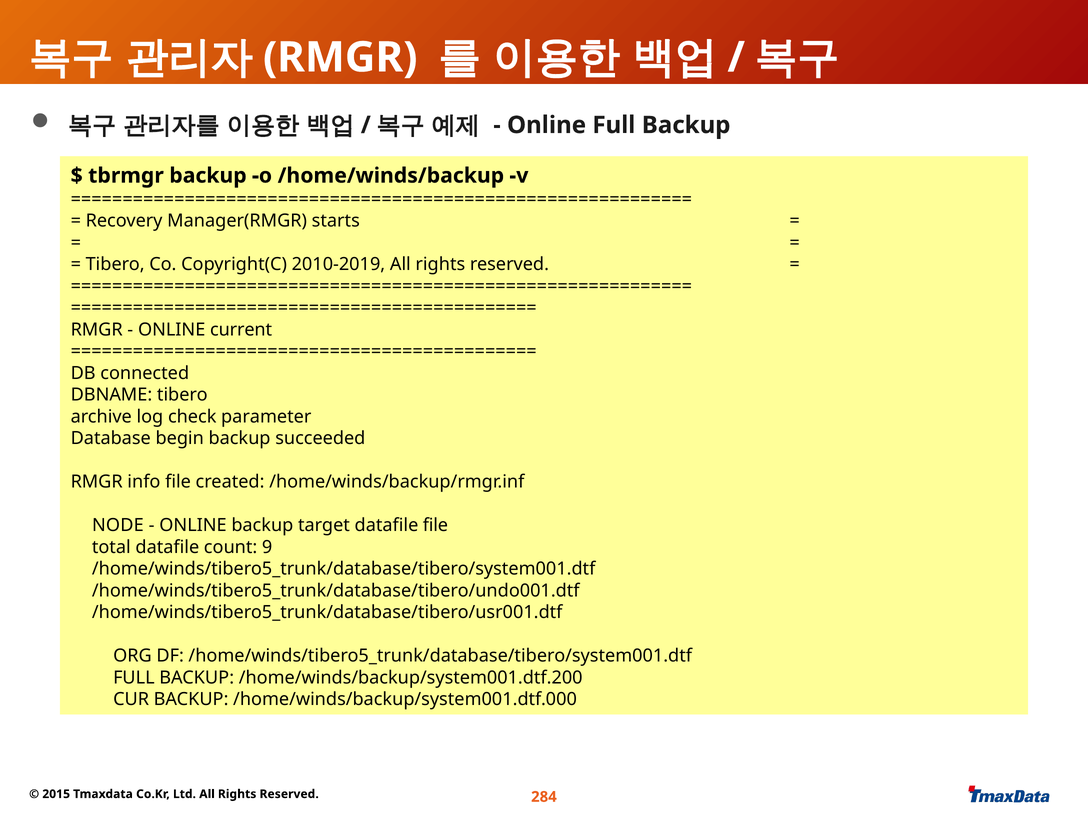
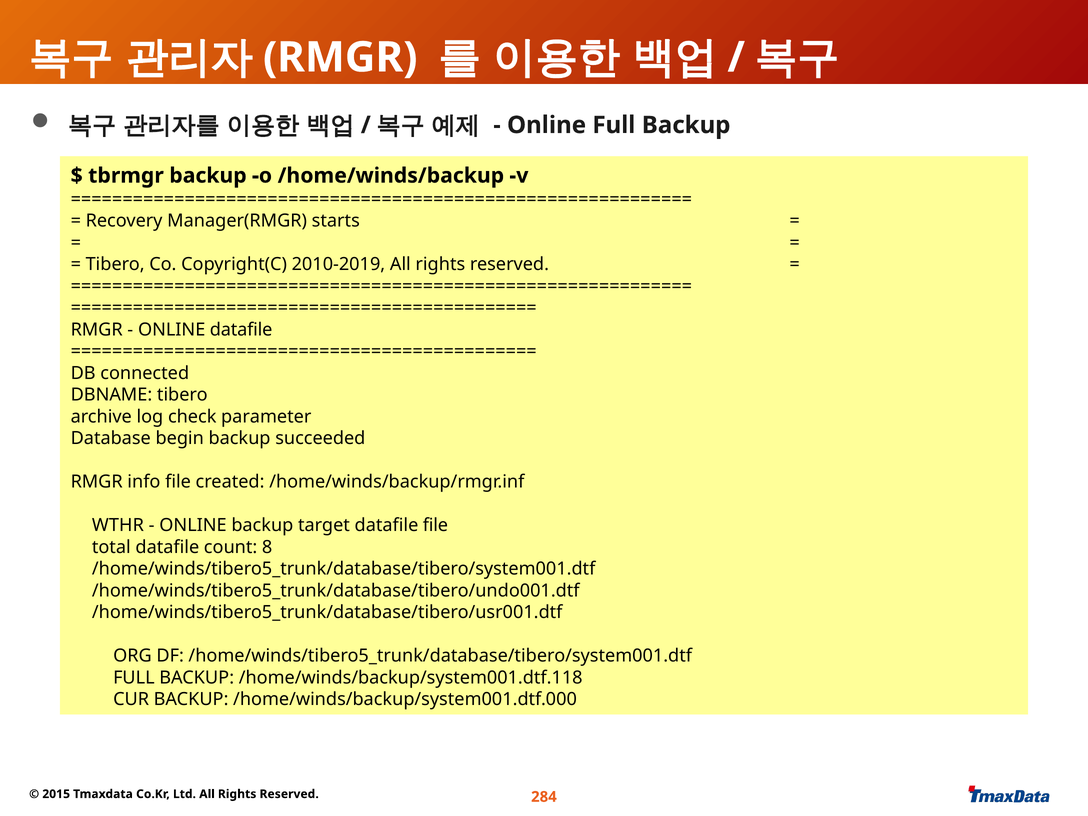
ONLINE current: current -> datafile (241, 330)
NODE: NODE -> WTHR (118, 525)
9: 9 -> 8 (267, 547)
/home/winds/backup/system001.dtf.200: /home/winds/backup/system001.dtf.200 -> /home/winds/backup/system001.dtf.118 (411, 678)
